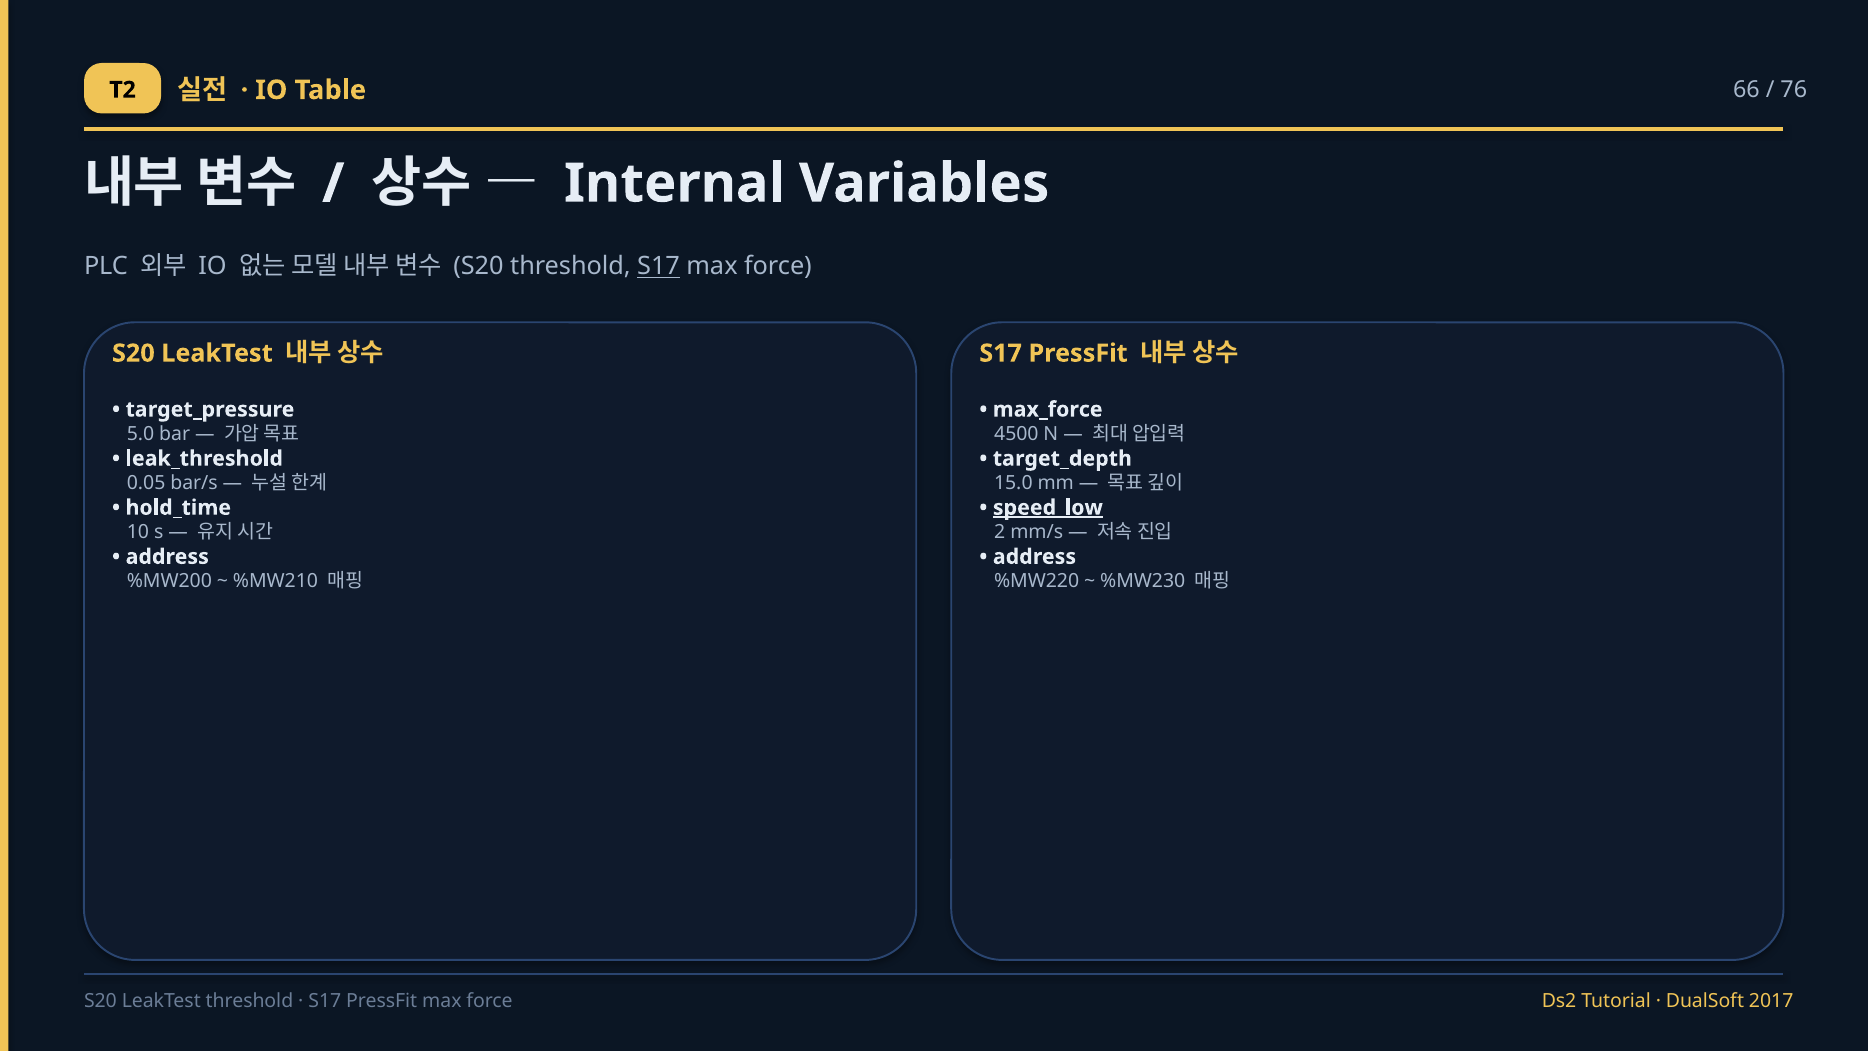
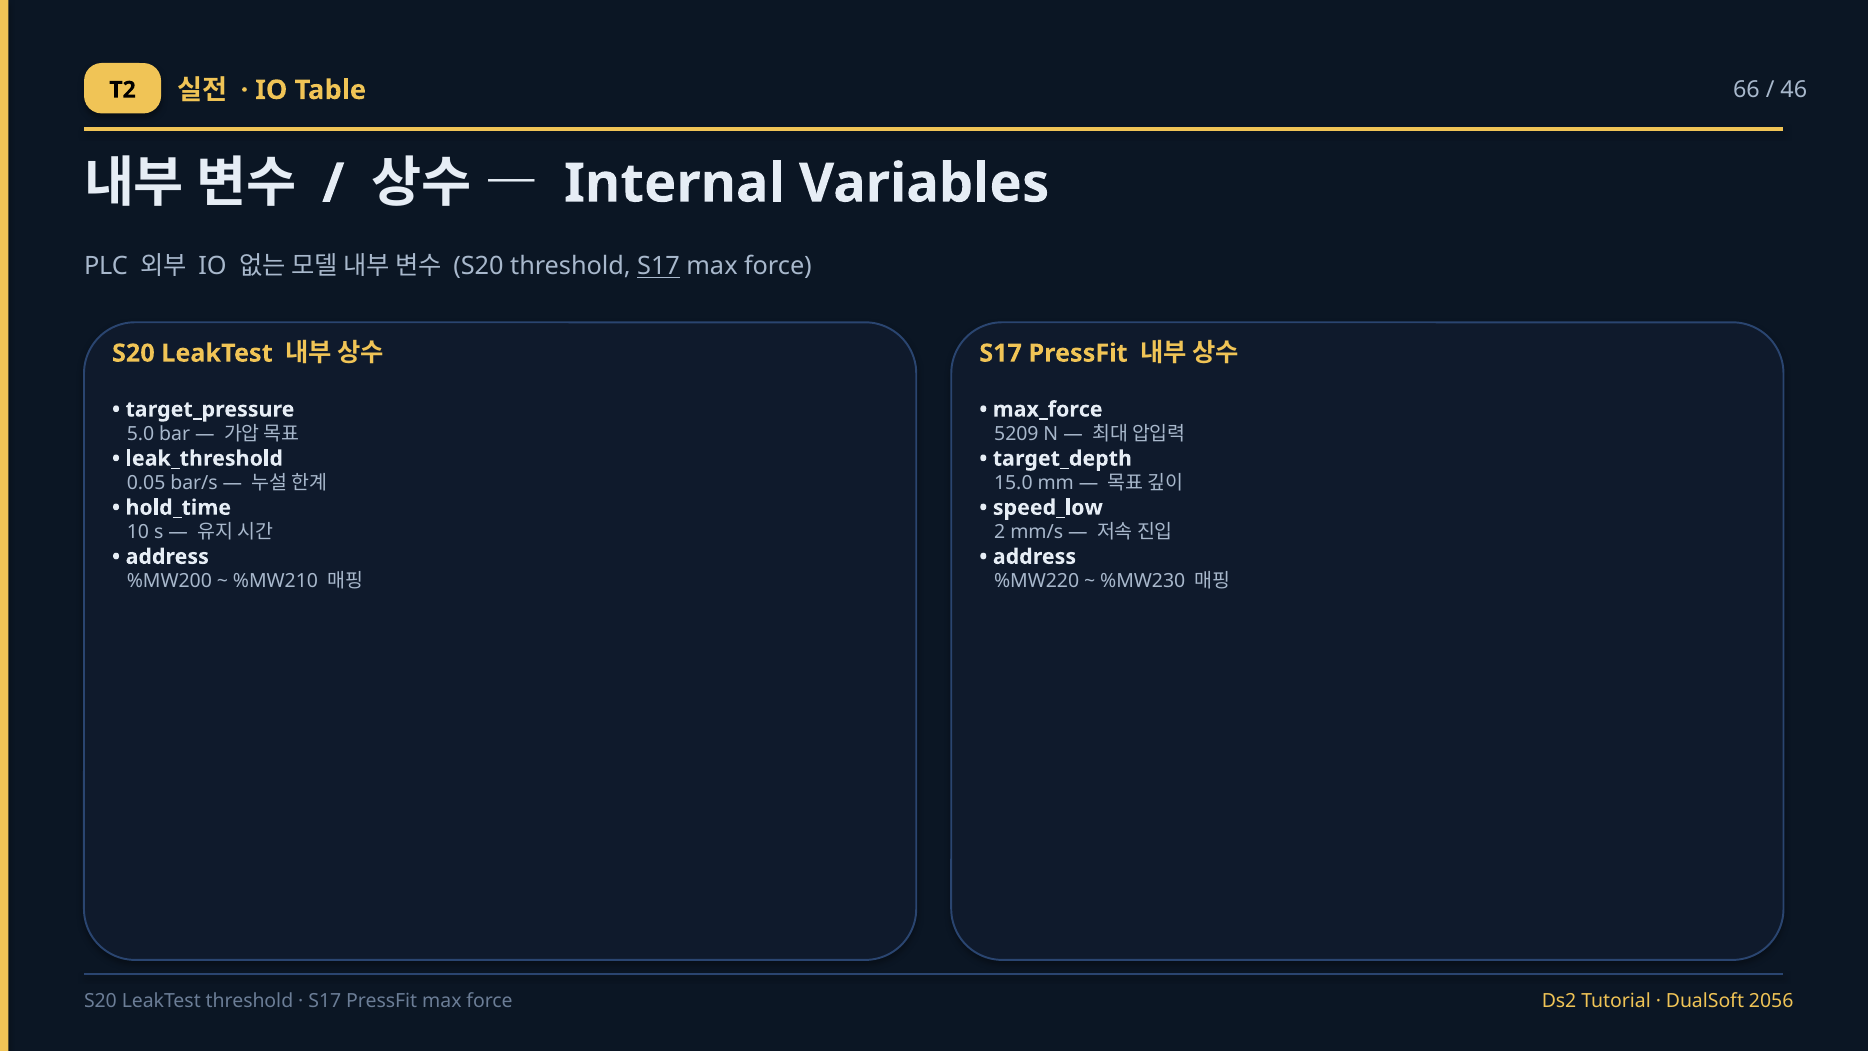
76: 76 -> 46 (1794, 90)
4500: 4500 -> 5209 (1016, 434)
speed_low underline: present -> none (1048, 508)
2017: 2017 -> 2056 (1771, 1001)
